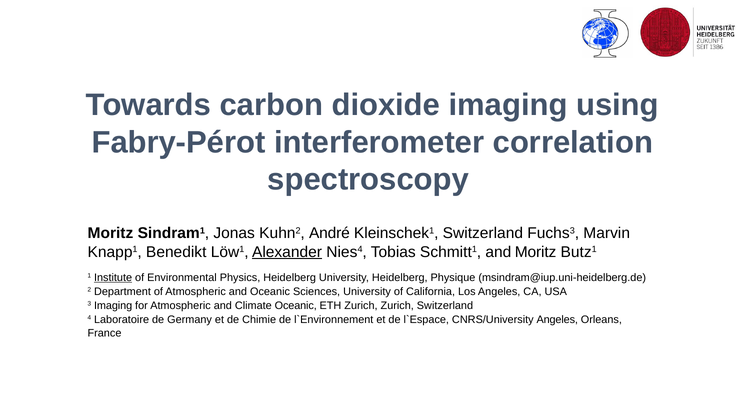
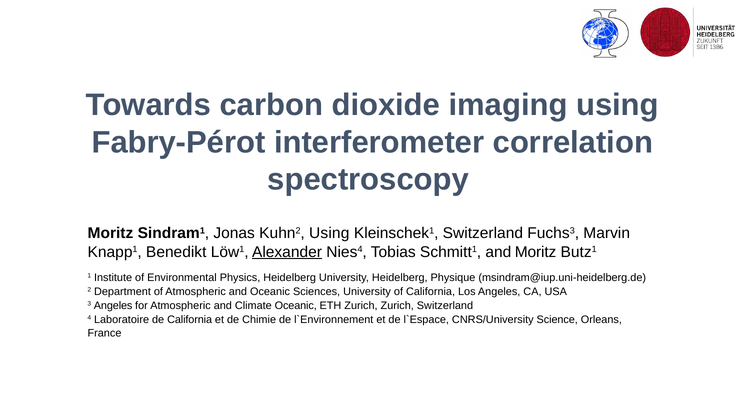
Kuhn2 André: André -> Using (329, 233)
Institute underline: present -> none (113, 278)
3 Imaging: Imaging -> Angeles (113, 306)
de Germany: Germany -> California (190, 319)
CNRS/University Angeles: Angeles -> Science (557, 319)
